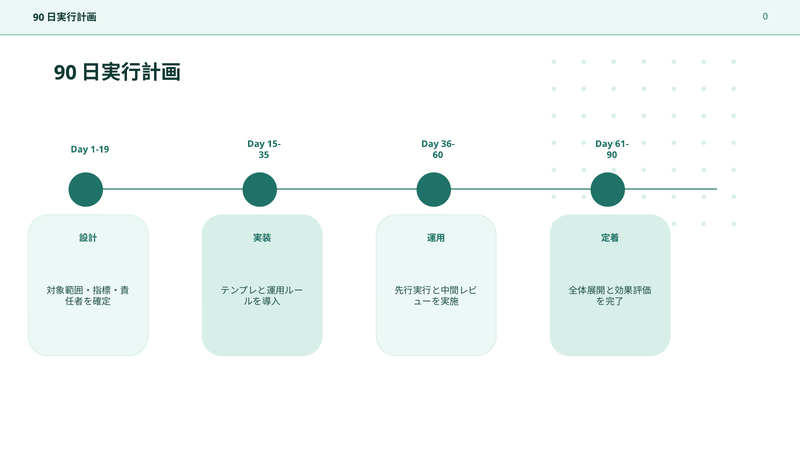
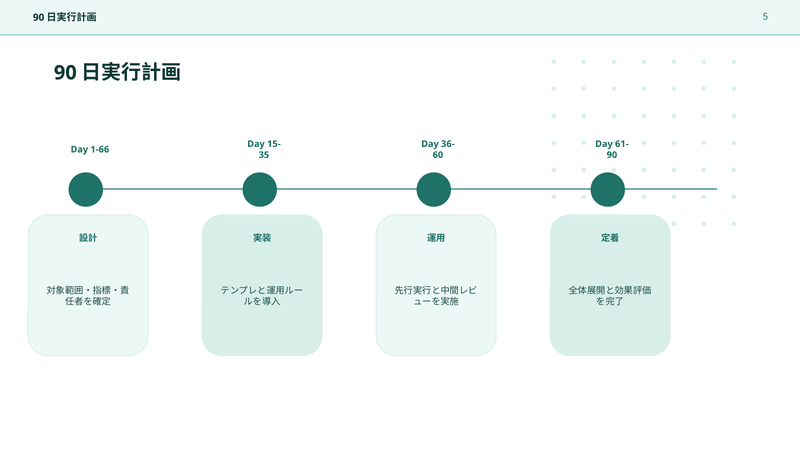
0: 0 -> 5 (765, 17)
1-19: 1-19 -> 1-66 (100, 149)
